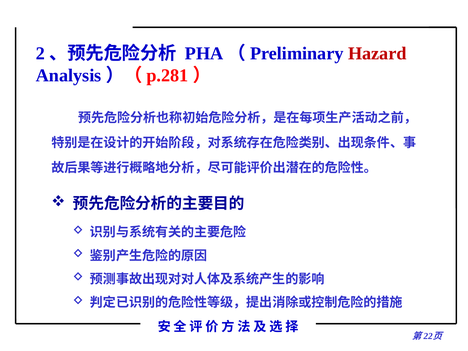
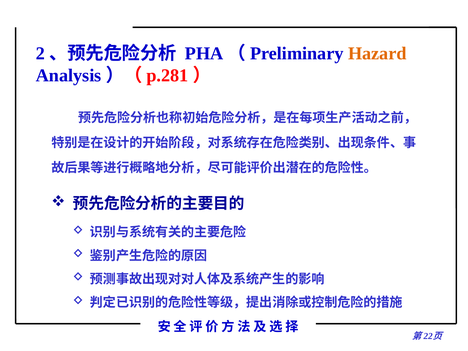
Hazard colour: red -> orange (377, 54)
